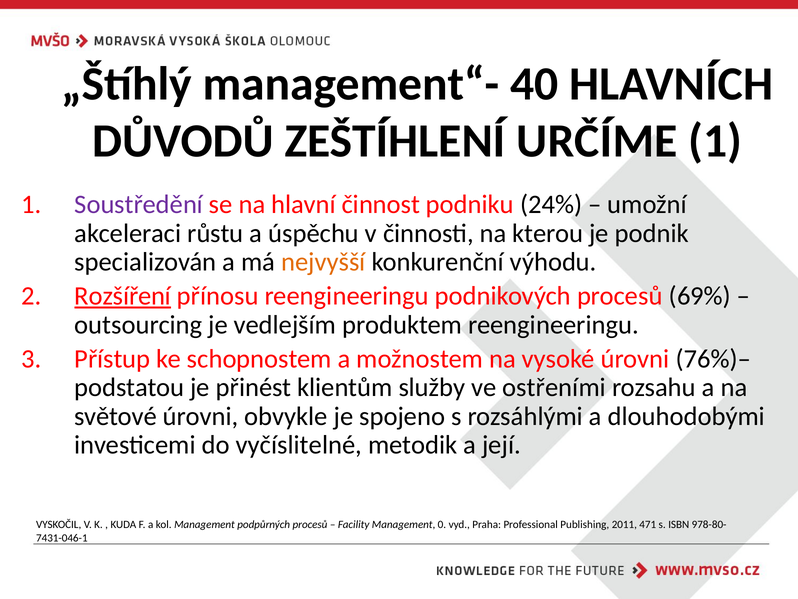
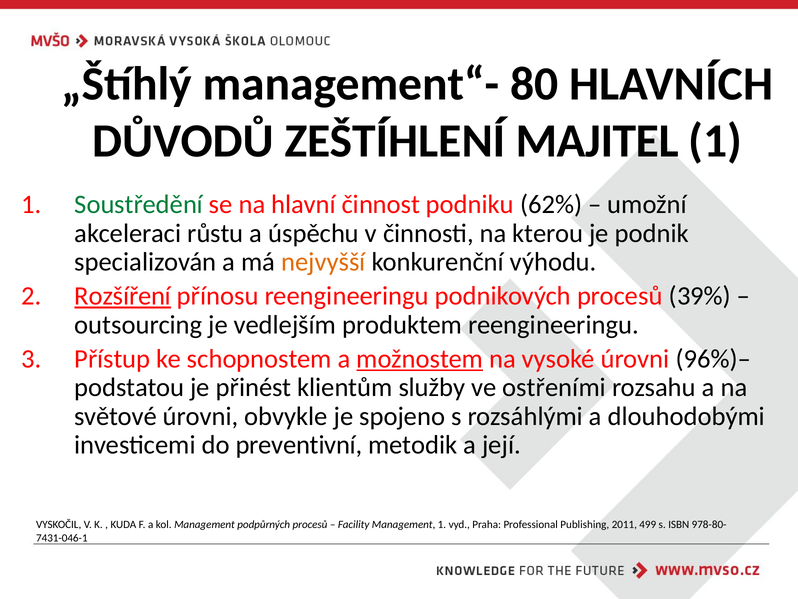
40: 40 -> 80 (534, 84)
URČÍME: URČÍME -> MAJITEL (597, 141)
Soustředění colour: purple -> green (139, 204)
24%: 24% -> 62% (551, 204)
69%: 69% -> 39% (700, 296)
možnostem underline: none -> present (420, 359)
76%)–: 76%)– -> 96%)– (713, 359)
vyčíslitelné: vyčíslitelné -> preventivní (299, 445)
Management 0: 0 -> 1 (442, 524)
471: 471 -> 499 (648, 524)
